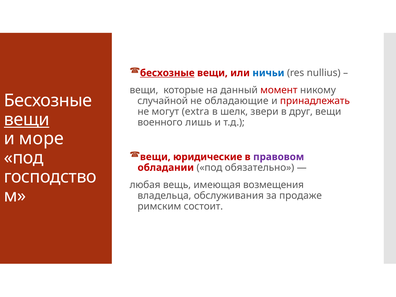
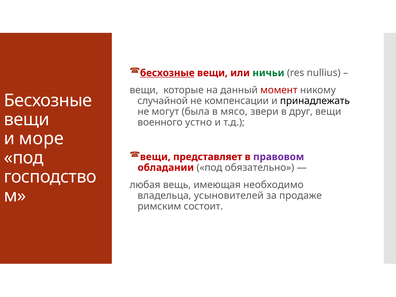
ничьи colour: blue -> green (268, 73)
обладающие: обладающие -> компенсации (237, 101)
принадлежать colour: red -> black (315, 101)
extra: extra -> была (196, 112)
шелк: шелк -> мясо (234, 112)
вещи underline: present -> none (27, 120)
лишь: лишь -> устно (199, 122)
юридические: юридические -> представляет (208, 157)
возмещения: возмещения -> необходимо (273, 185)
обслуживания: обслуживания -> усыновителей (229, 196)
